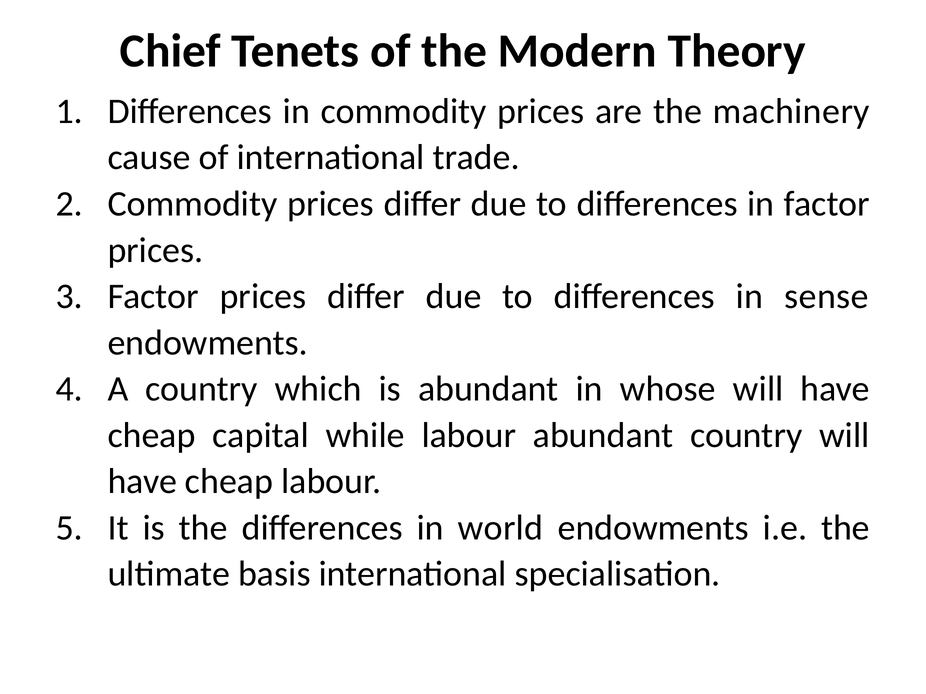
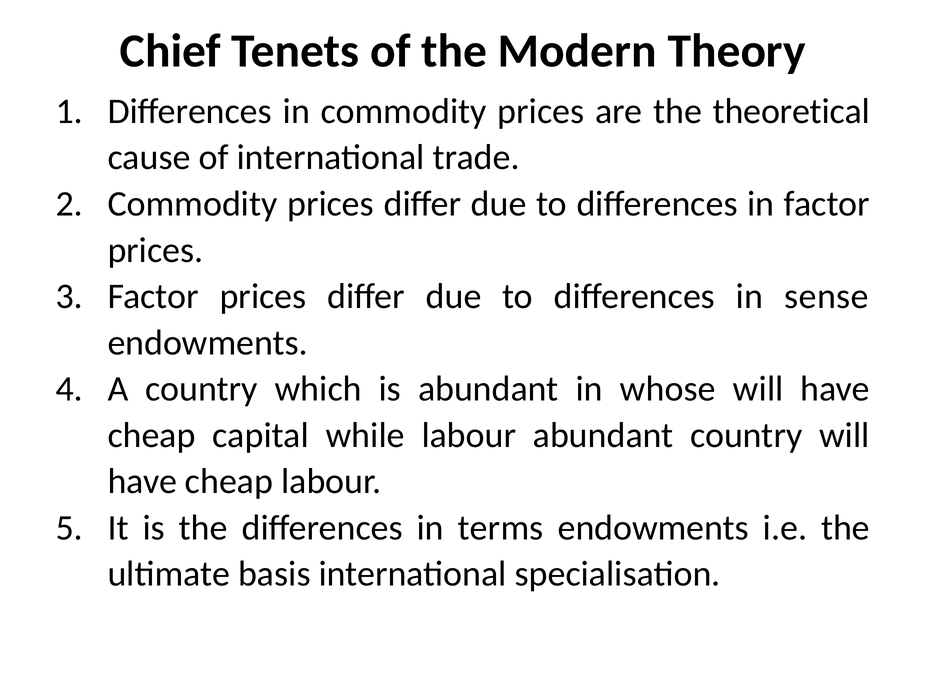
machinery: machinery -> theoretical (792, 111)
world: world -> terms (501, 528)
